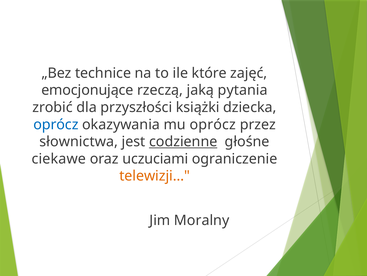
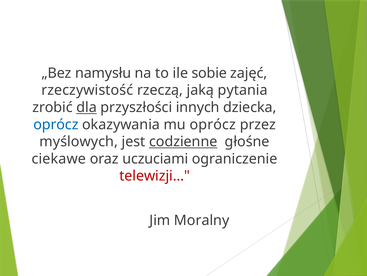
technice: technice -> namysłu (103, 73)
które: które -> sobie (209, 73)
emocjonujące: emocjonujące -> rzeczywistość (87, 90)
dla underline: none -> present (87, 107)
książki: książki -> innych (198, 107)
słownictwa: słownictwa -> myślowych (79, 141)
telewizji… colour: orange -> red (155, 175)
